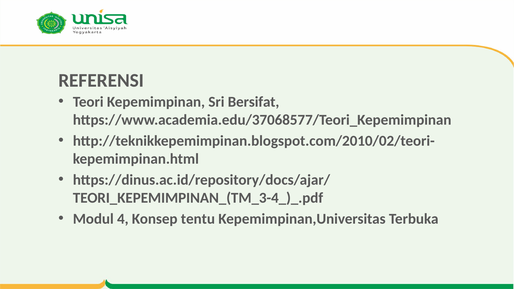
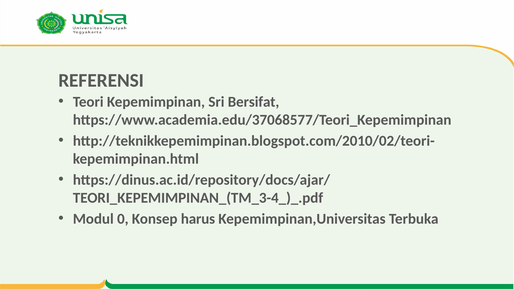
4: 4 -> 0 (123, 219)
tentu: tentu -> harus (198, 219)
